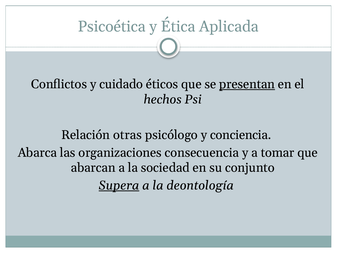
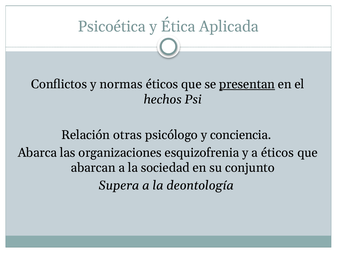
cuidado: cuidado -> normas (121, 84)
consecuencia: consecuencia -> esquizofrenia (202, 152)
a tomar: tomar -> éticos (277, 152)
Supera underline: present -> none (119, 185)
